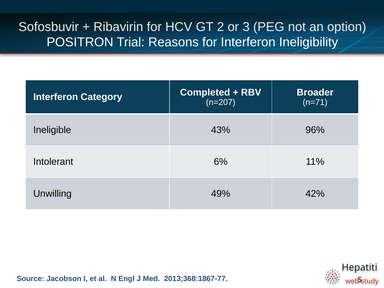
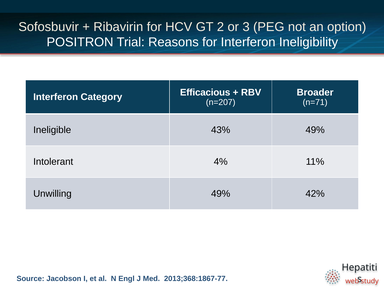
Completed: Completed -> Efficacious (205, 92)
43% 96%: 96% -> 49% (315, 130)
6%: 6% -> 4% (221, 162)
